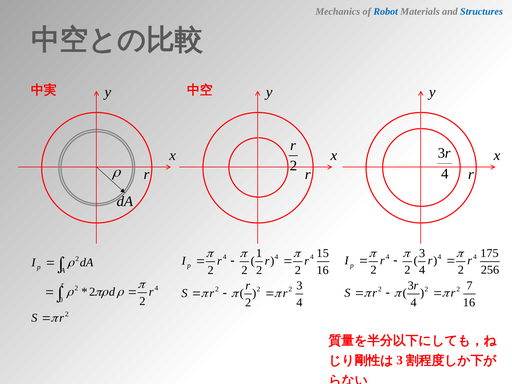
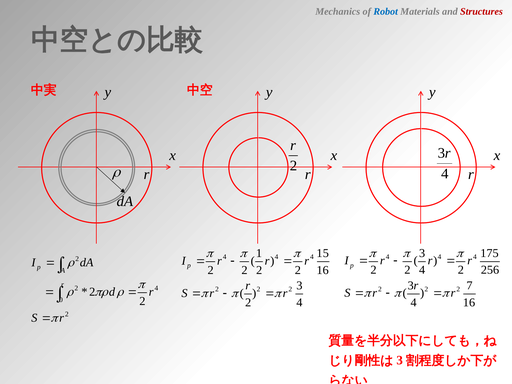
Structures colour: blue -> red (481, 12)
